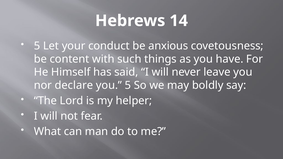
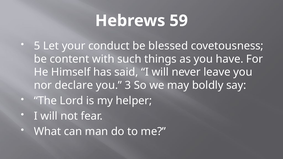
14: 14 -> 59 (179, 21)
anxious: anxious -> blessed (168, 46)
you 5: 5 -> 3 (128, 85)
